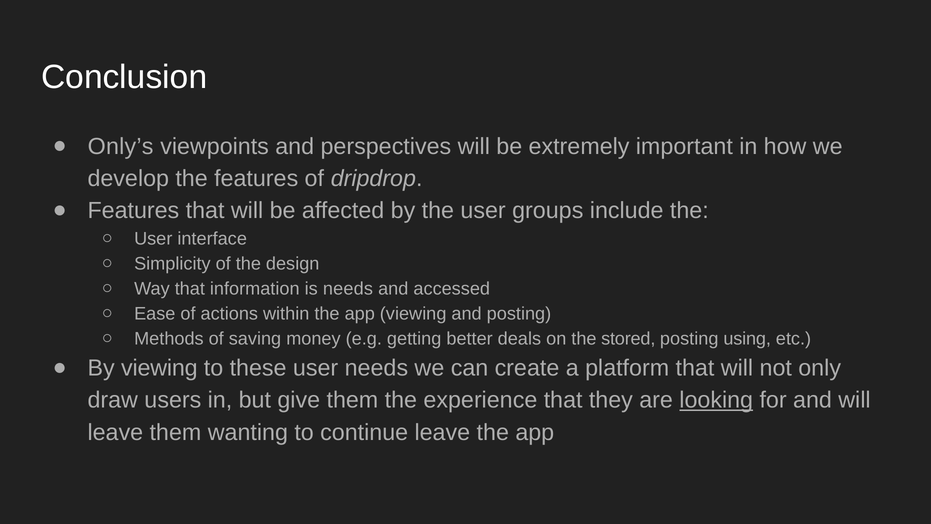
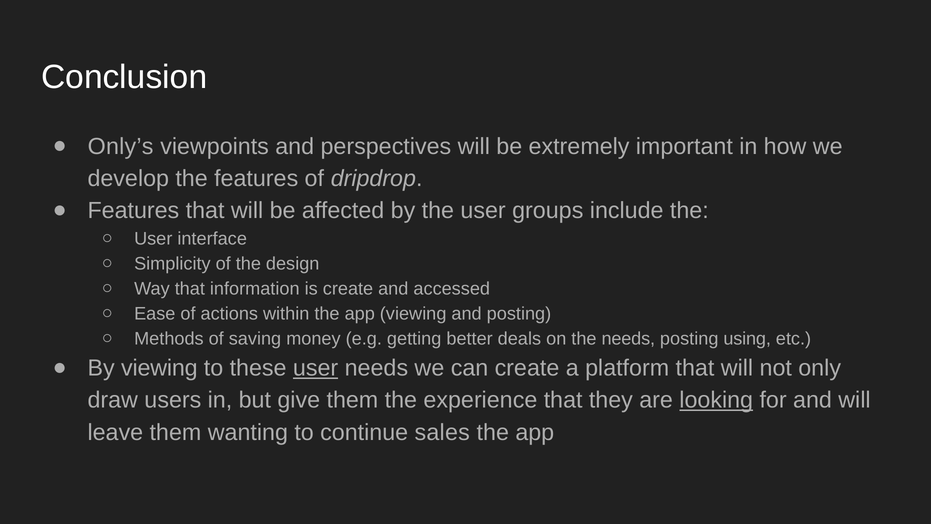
is needs: needs -> create (348, 288)
the stored: stored -> needs (628, 339)
user underline: none -> present (316, 368)
continue leave: leave -> sales (442, 432)
